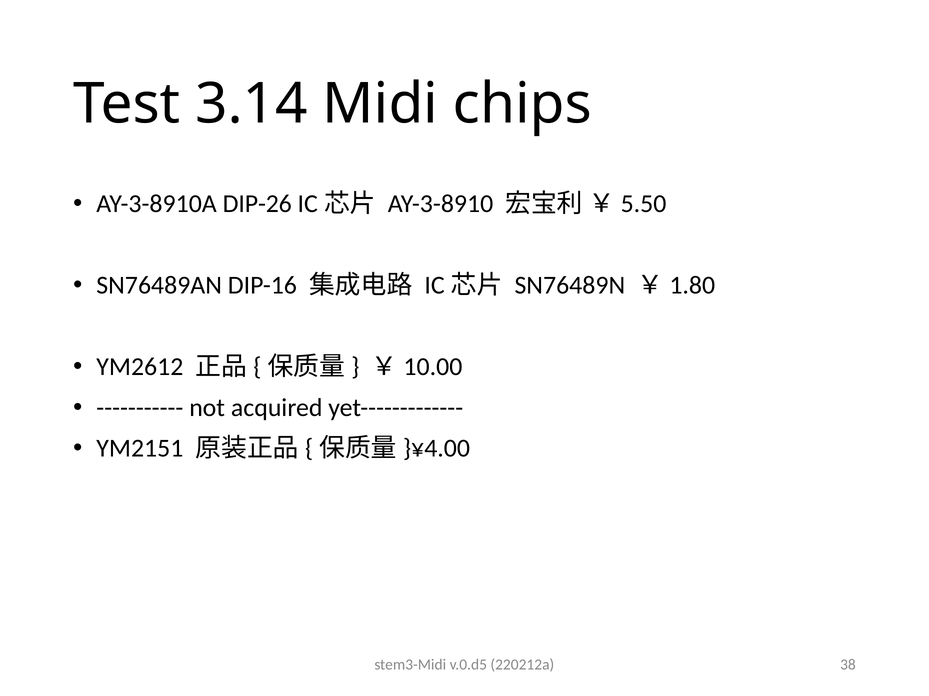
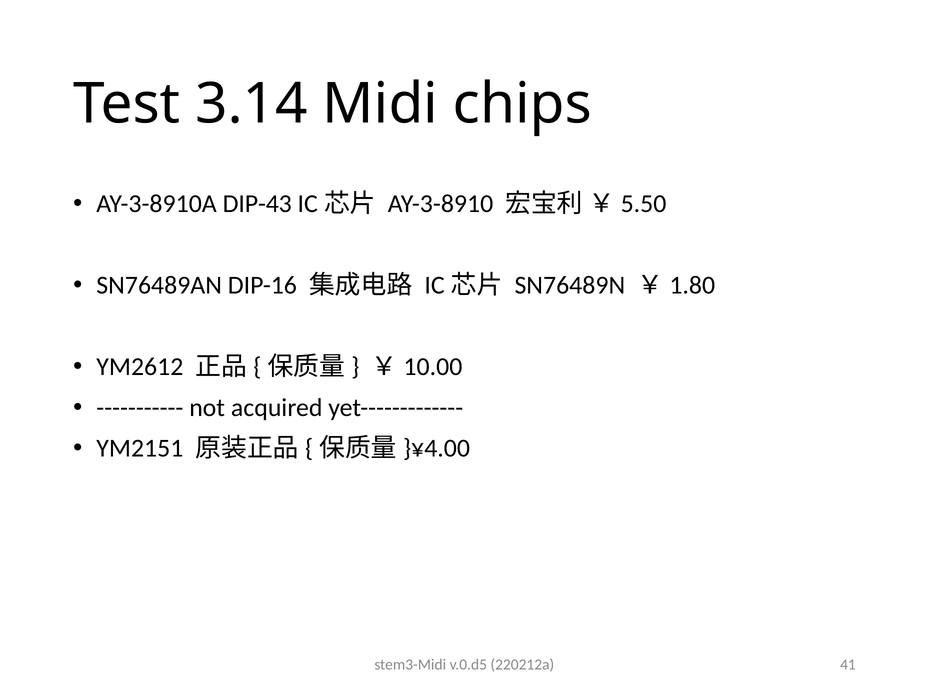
DIP-26: DIP-26 -> DIP-43 (257, 204)
38: 38 -> 41 (848, 665)
